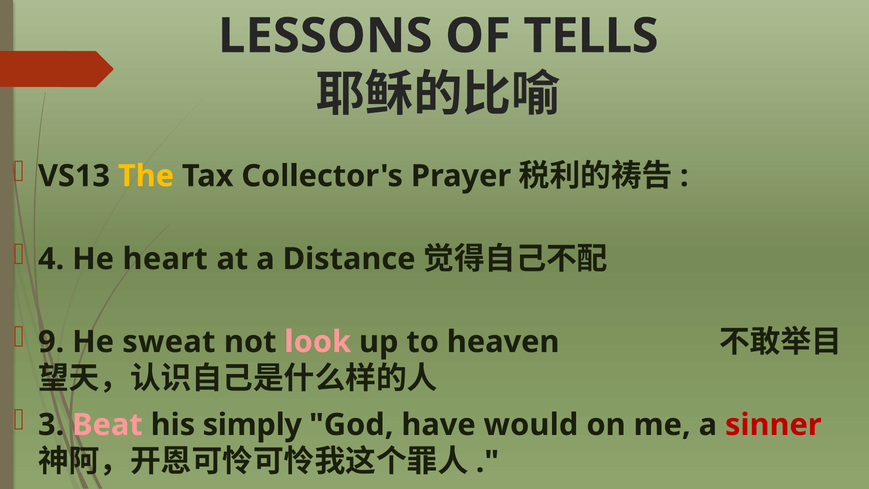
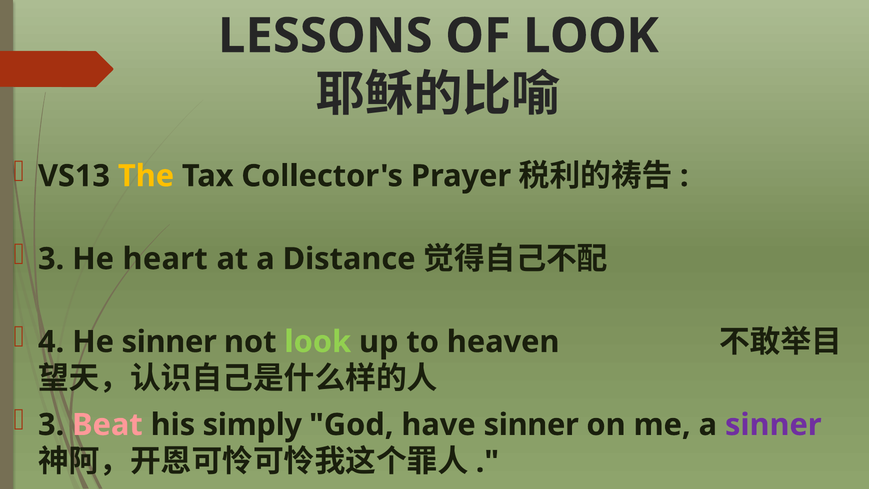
OF TELLS: TELLS -> LOOK (591, 36)
4: 4 -> 3 (51, 259)
9: 9 -> 4 (51, 342)
He sweat: sweat -> sinner (169, 342)
look colour: pink -> light green (318, 342)
have would: would -> sinner (531, 425)
sinner colour: red -> purple (773, 425)
